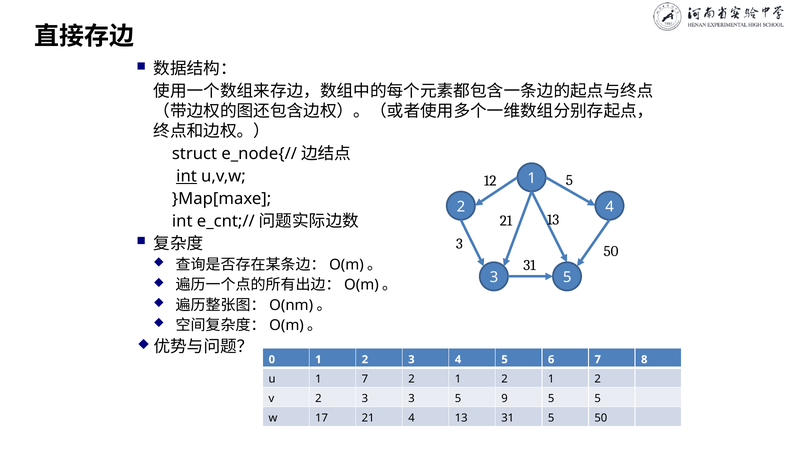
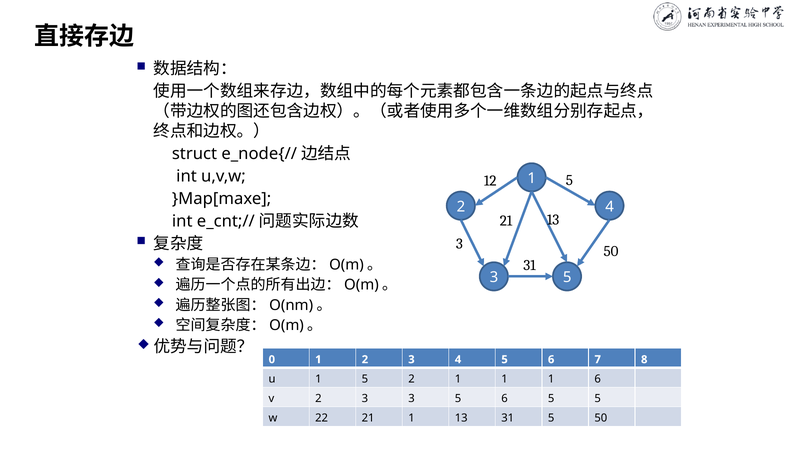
int underline: present -> none (187, 176)
1 7: 7 -> 5 (365, 379)
2: 2 -> 1 (505, 379)
2: 2 -> 6 (598, 379)
3 5 9: 9 -> 6 (505, 399)
17: 17 -> 22 (322, 418)
21 4: 4 -> 1 (411, 418)
